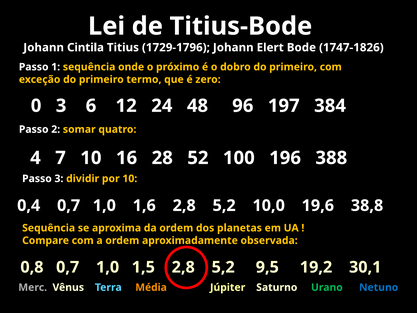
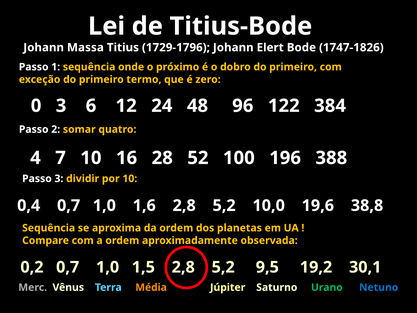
Cintila: Cintila -> Massa (85, 47)
197: 197 -> 122 (284, 106)
0,8: 0,8 -> 0,2 (32, 267)
